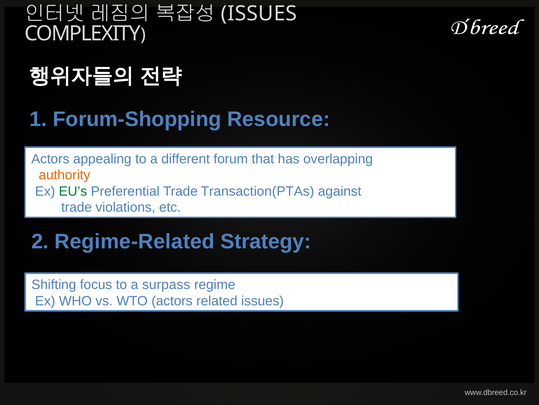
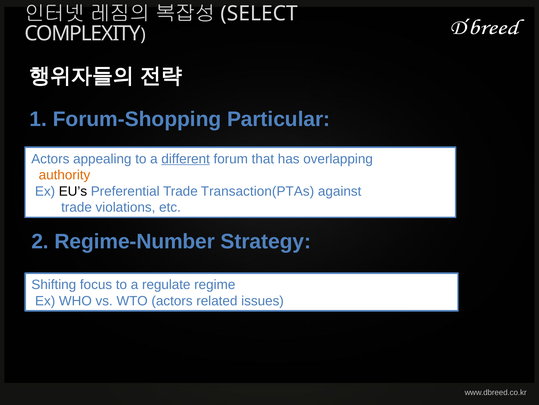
ISSUES: ISSUES -> SELECT (259, 13)
Resource: Resource -> Particular (279, 119)
different underline: none -> present (186, 159)
EU’s colour: green -> black (73, 191)
Regime-Related: Regime-Related -> Regime-Number (135, 241)
surpass: surpass -> regulate (166, 284)
